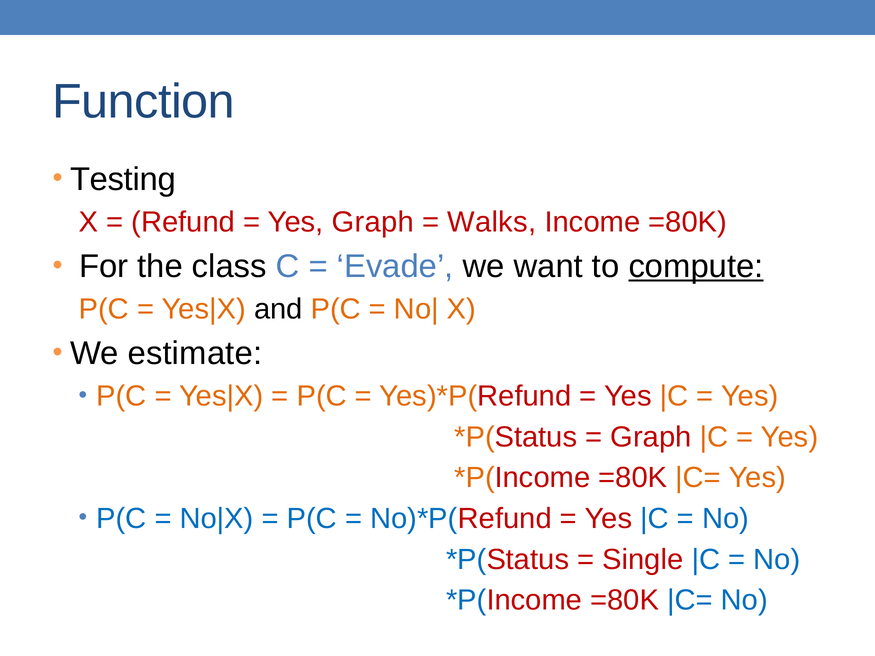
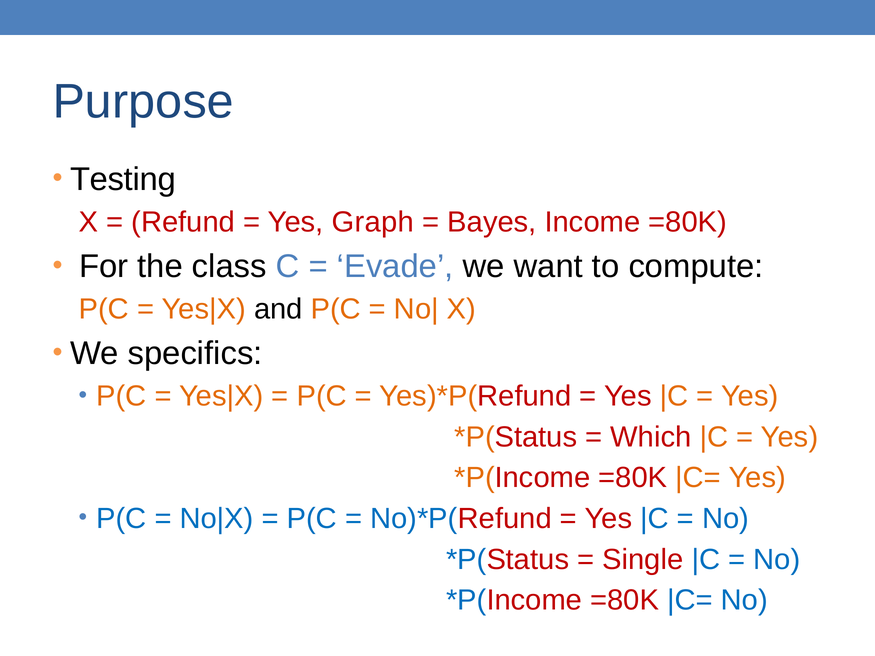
Function: Function -> Purpose (143, 102)
Walks: Walks -> Bayes (492, 222)
compute underline: present -> none (696, 267)
estimate: estimate -> specifics (195, 354)
Graph: Graph -> Which (651, 437)
